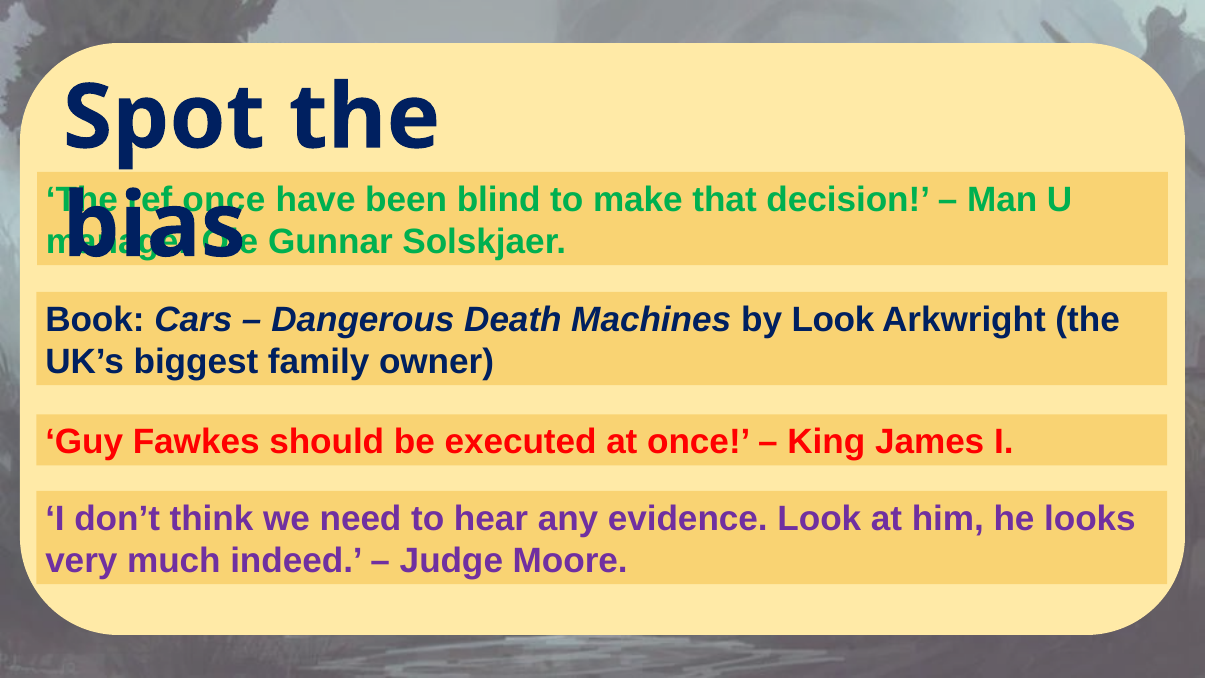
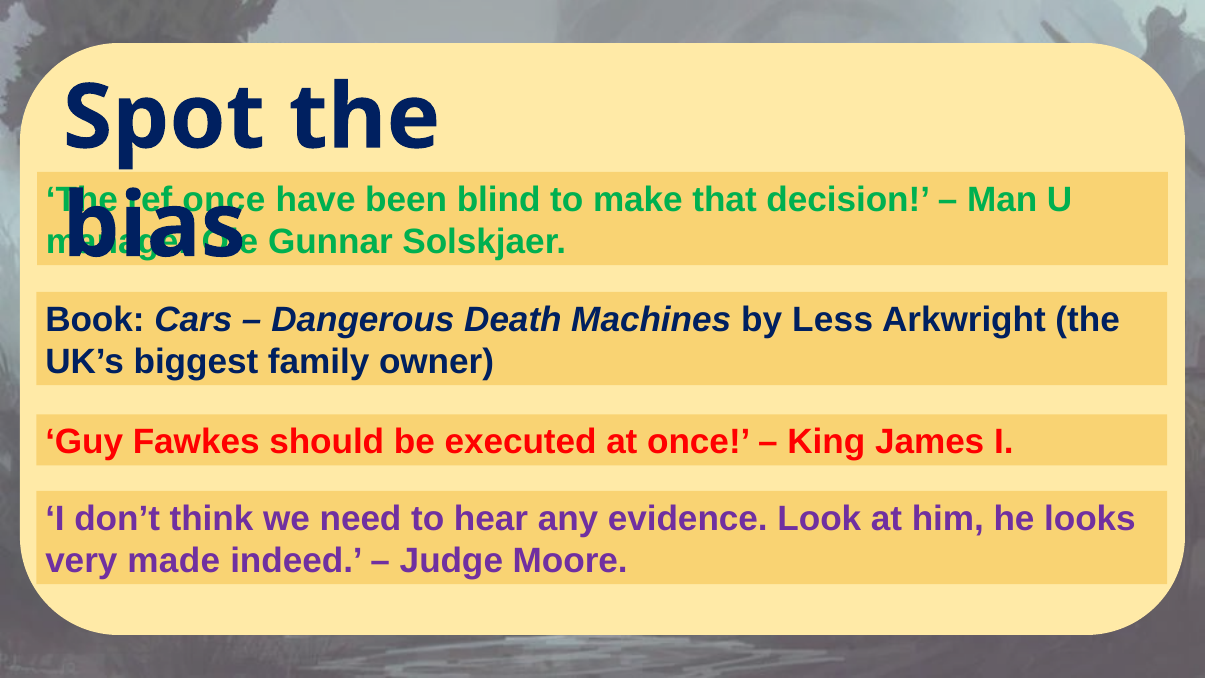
by Look: Look -> Less (833, 320)
much: much -> made (174, 561)
